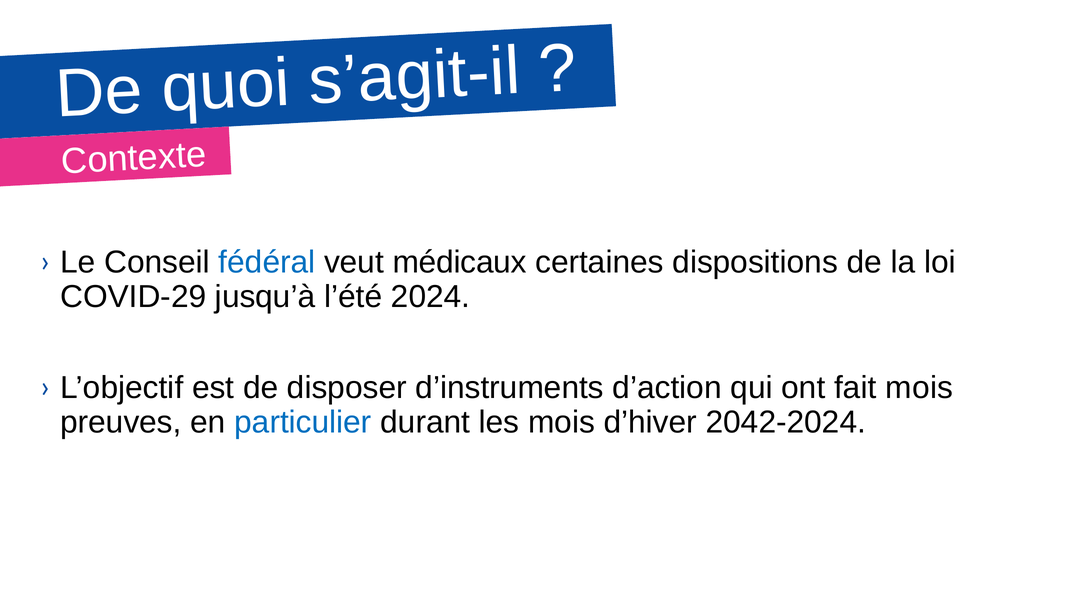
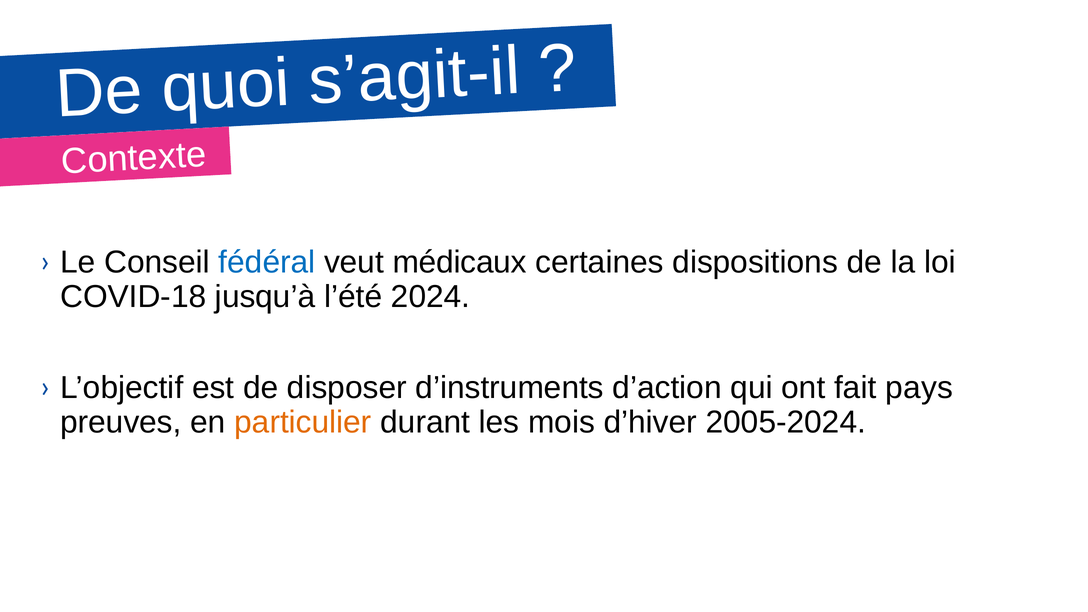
COVID-29: COVID-29 -> COVID-18 (133, 297)
fait mois: mois -> pays (919, 388)
particulier colour: blue -> orange (303, 422)
2042-2024: 2042-2024 -> 2005-2024 (786, 422)
